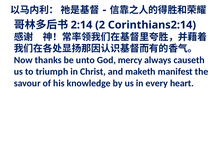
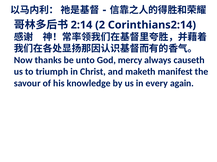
heart: heart -> again (182, 84)
